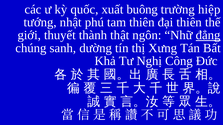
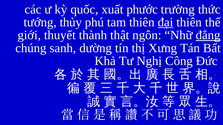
buông: buông -> phước (142, 9)
hiệp: hiệp -> thức (209, 9)
nhật: nhật -> thủy (71, 22)
đại underline: none -> present (166, 22)
